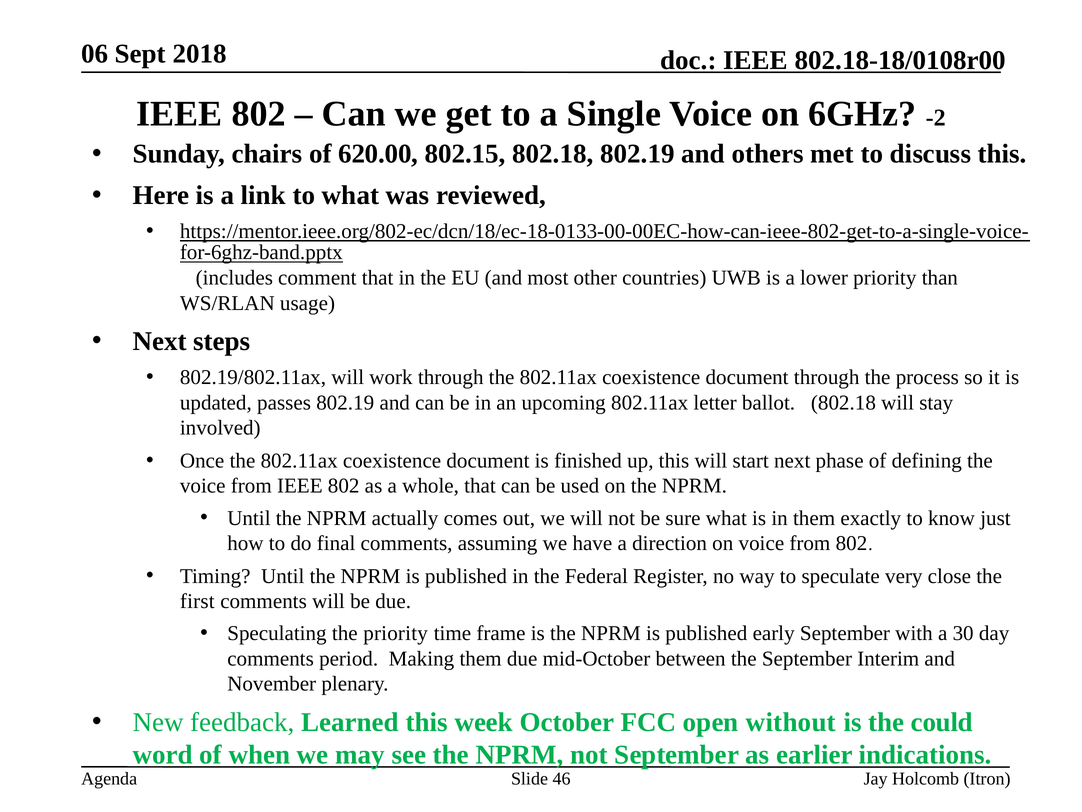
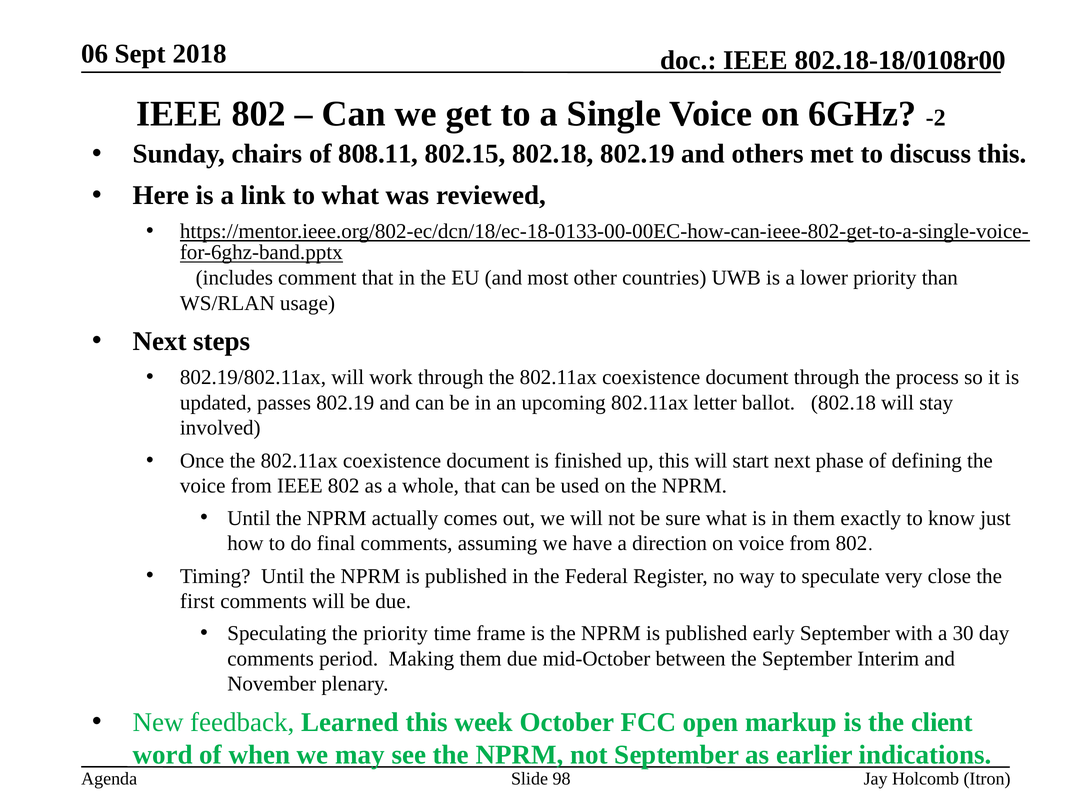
620.00: 620.00 -> 808.11 (378, 154)
without: without -> markup (791, 722)
could: could -> client (942, 722)
46: 46 -> 98 (562, 778)
